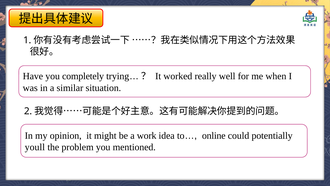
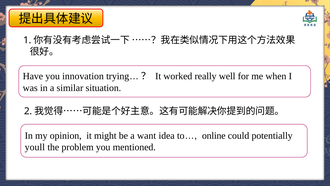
completely: completely -> innovation (83, 76)
work: work -> want (147, 135)
